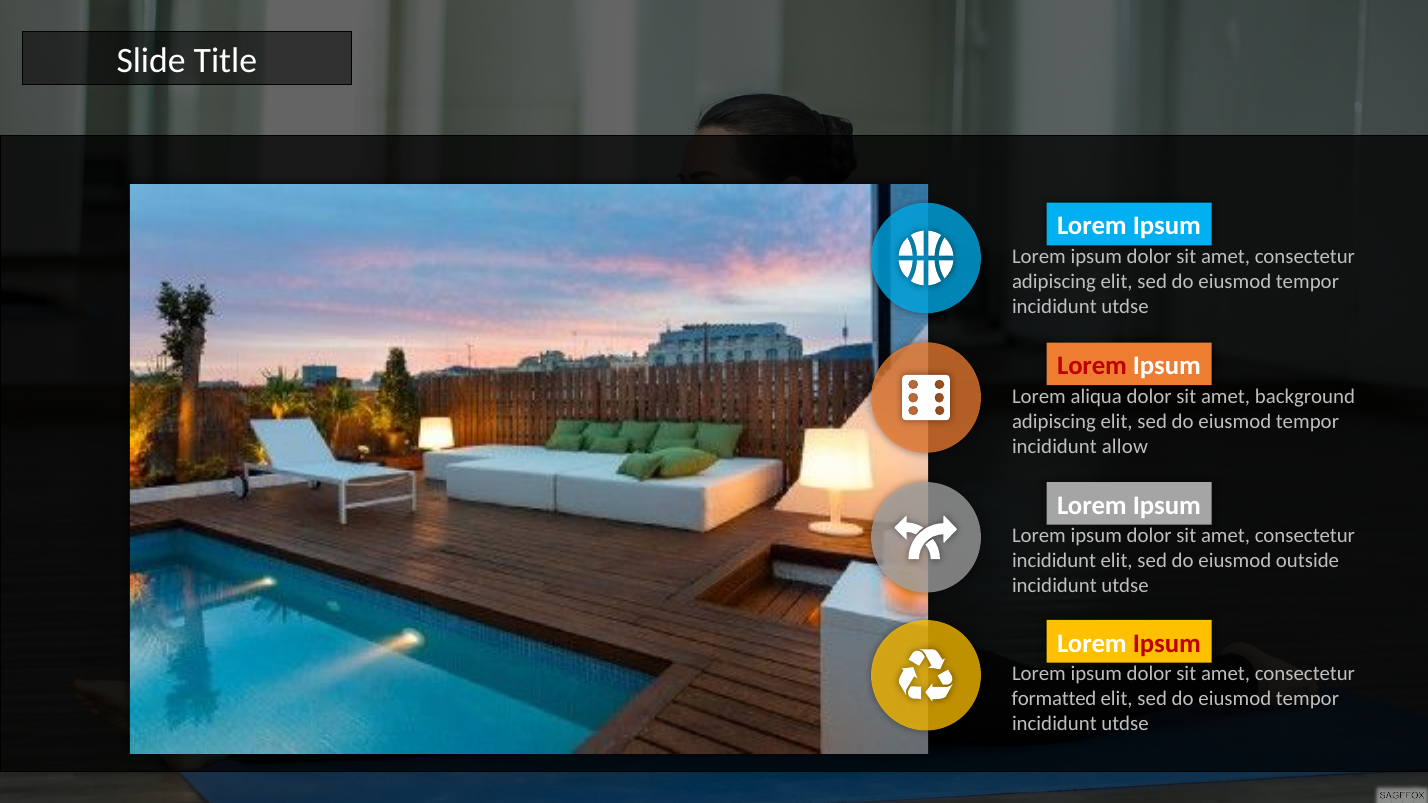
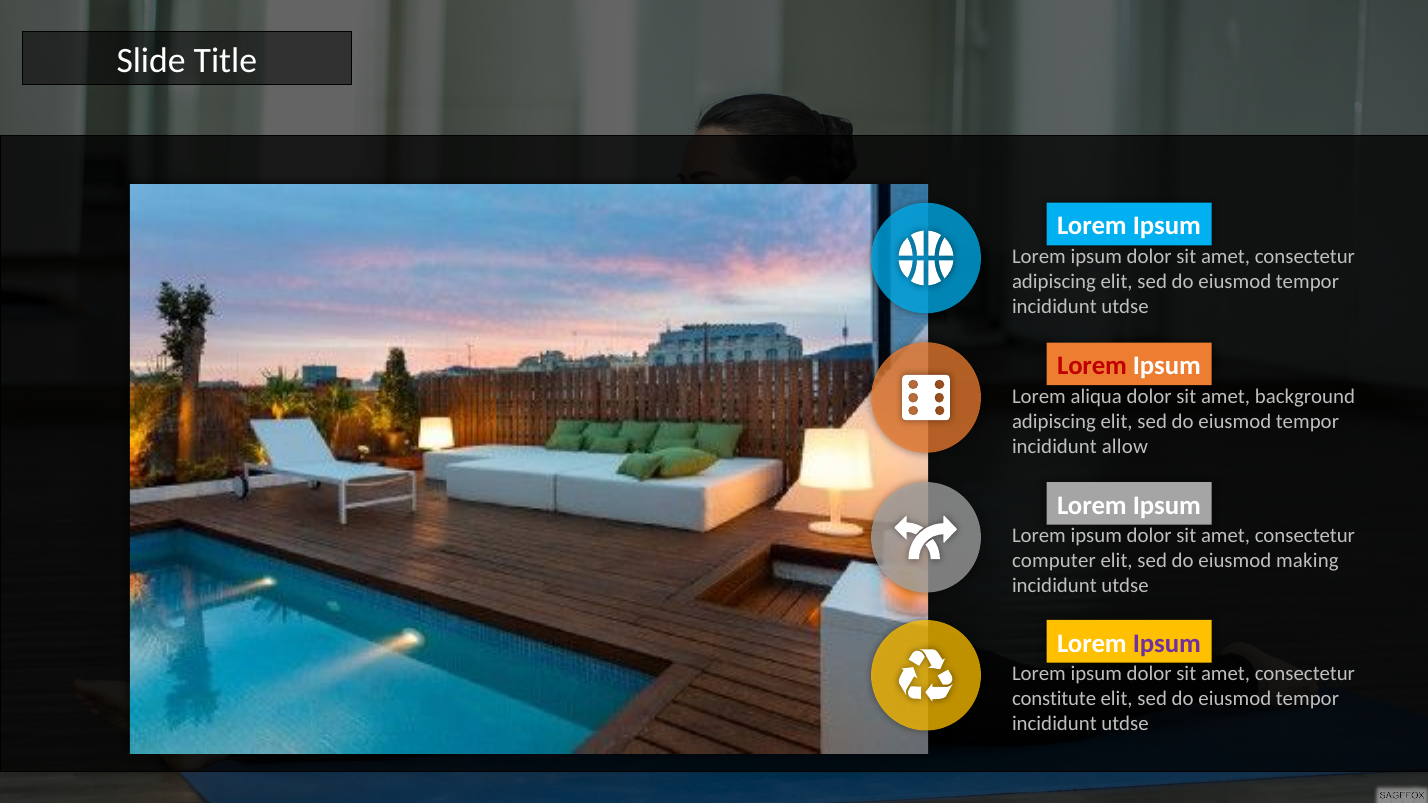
incididunt: incididunt -> computer (1054, 561)
outside: outside -> making (1307, 561)
Ipsum colour: red -> purple (1167, 643)
formatted: formatted -> constitute (1054, 699)
